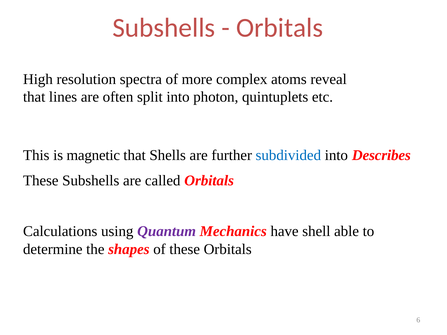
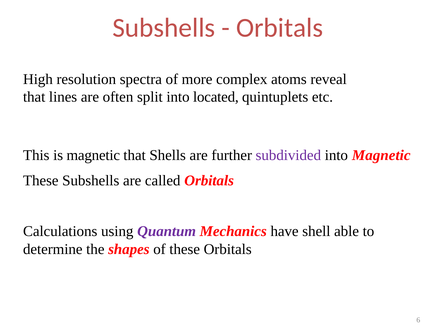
photon: photon -> located (216, 97)
subdivided colour: blue -> purple (288, 155)
into Describes: Describes -> Magnetic (381, 155)
